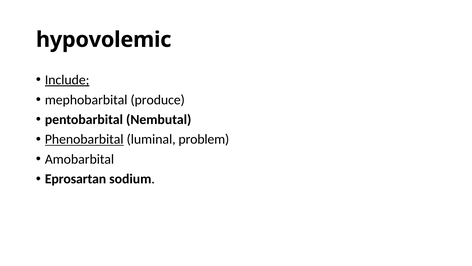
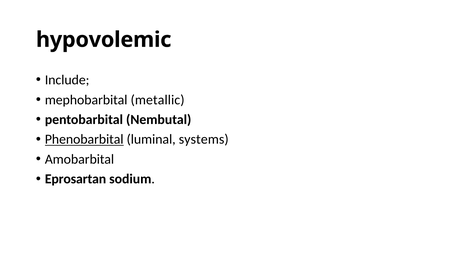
Include underline: present -> none (67, 80)
produce: produce -> metallic (158, 100)
problem: problem -> systems (204, 139)
